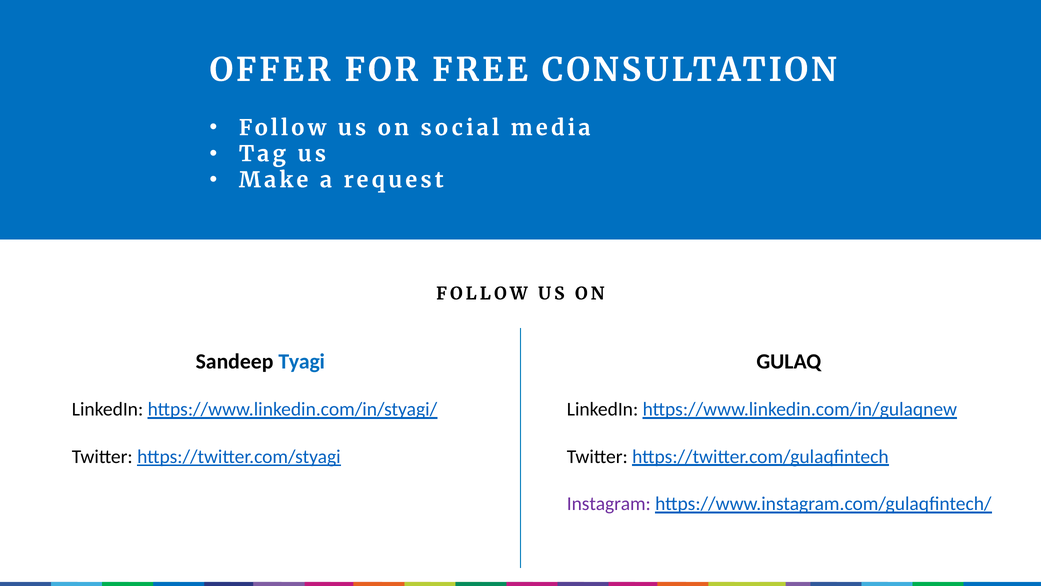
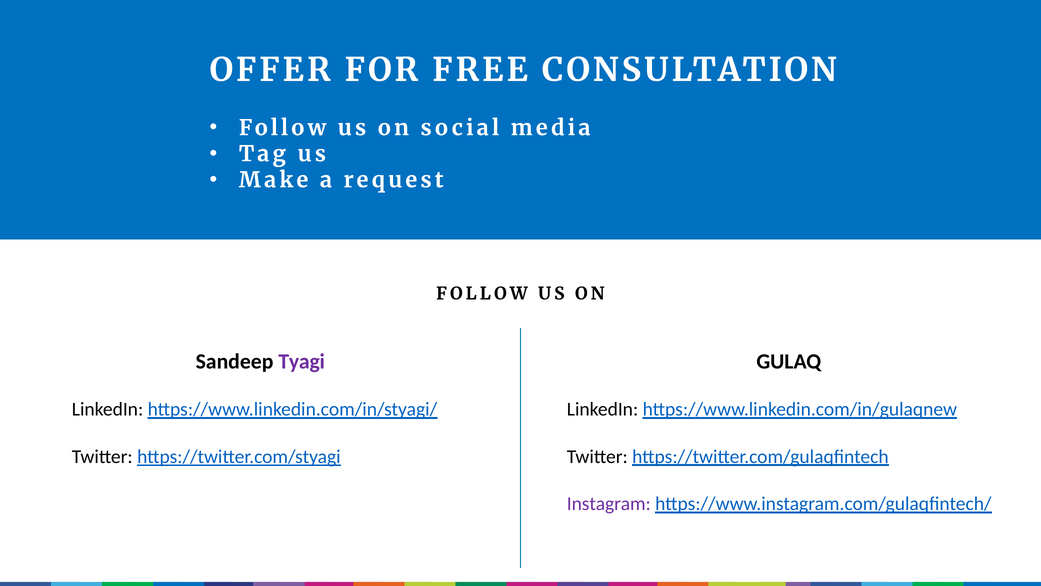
Tyagi colour: blue -> purple (302, 361)
